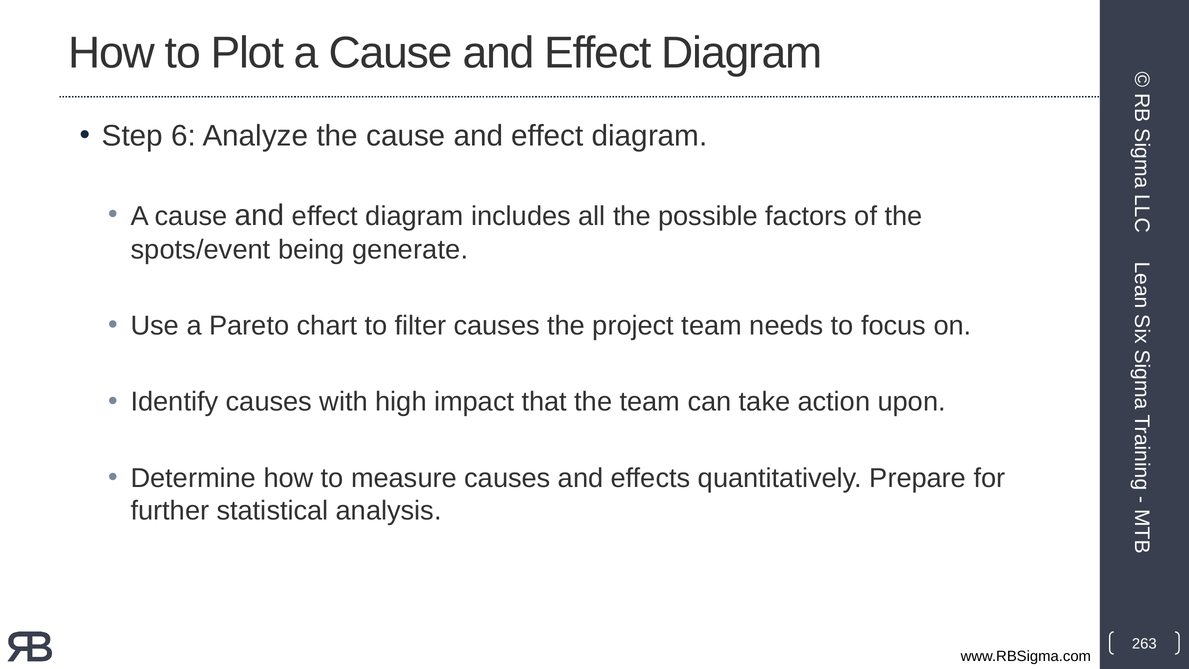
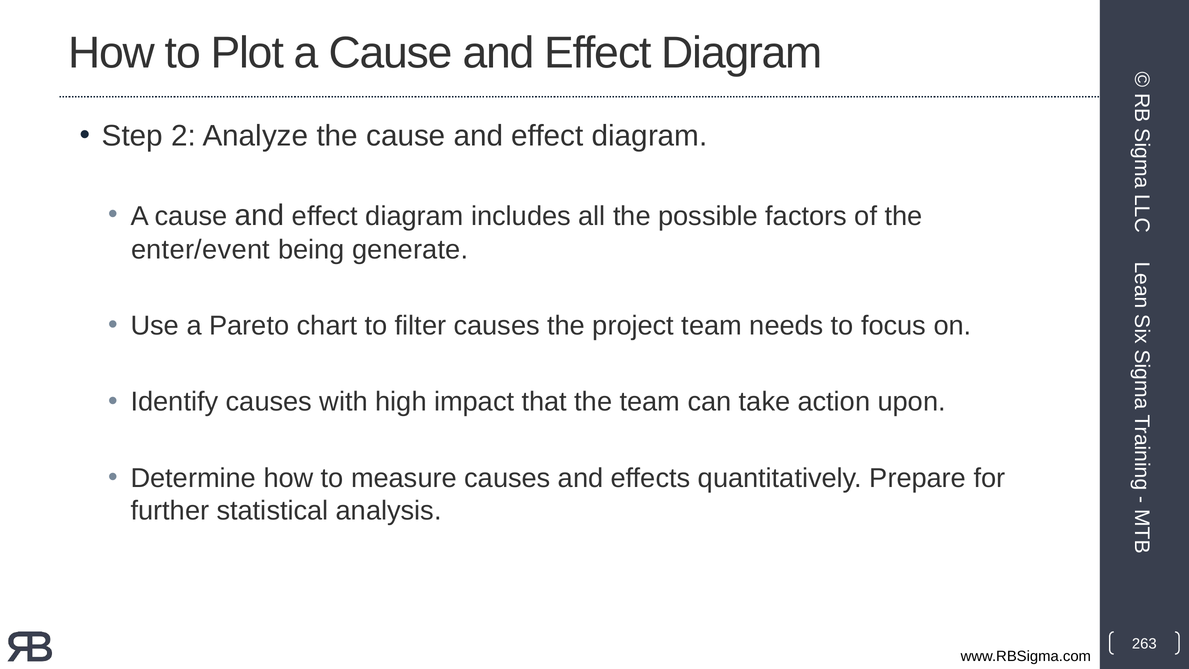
6: 6 -> 2 (183, 136)
spots/event: spots/event -> enter/event (201, 250)
